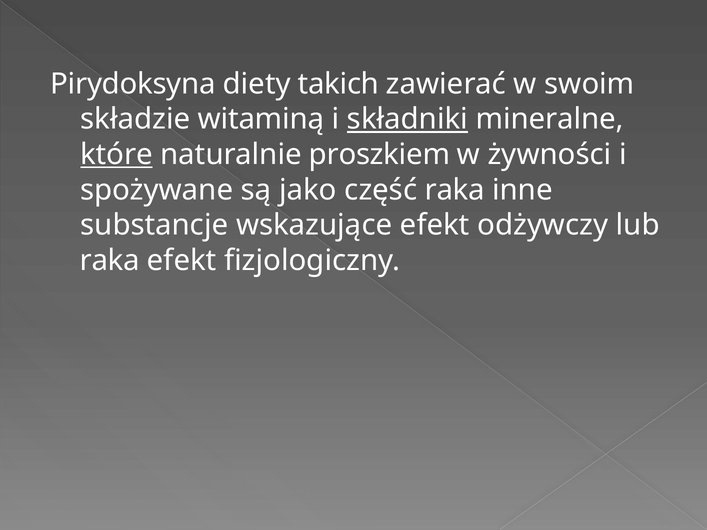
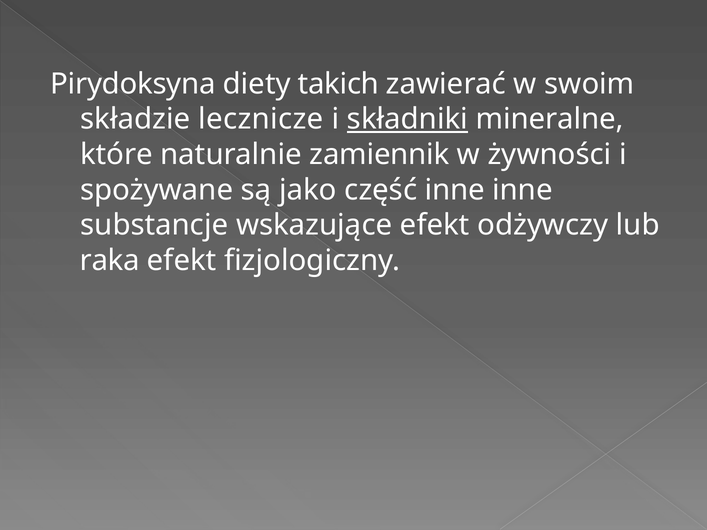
witaminą: witaminą -> lecznicze (261, 119)
które underline: present -> none (116, 155)
proszkiem: proszkiem -> zamiennik (379, 155)
część raka: raka -> inne (455, 190)
